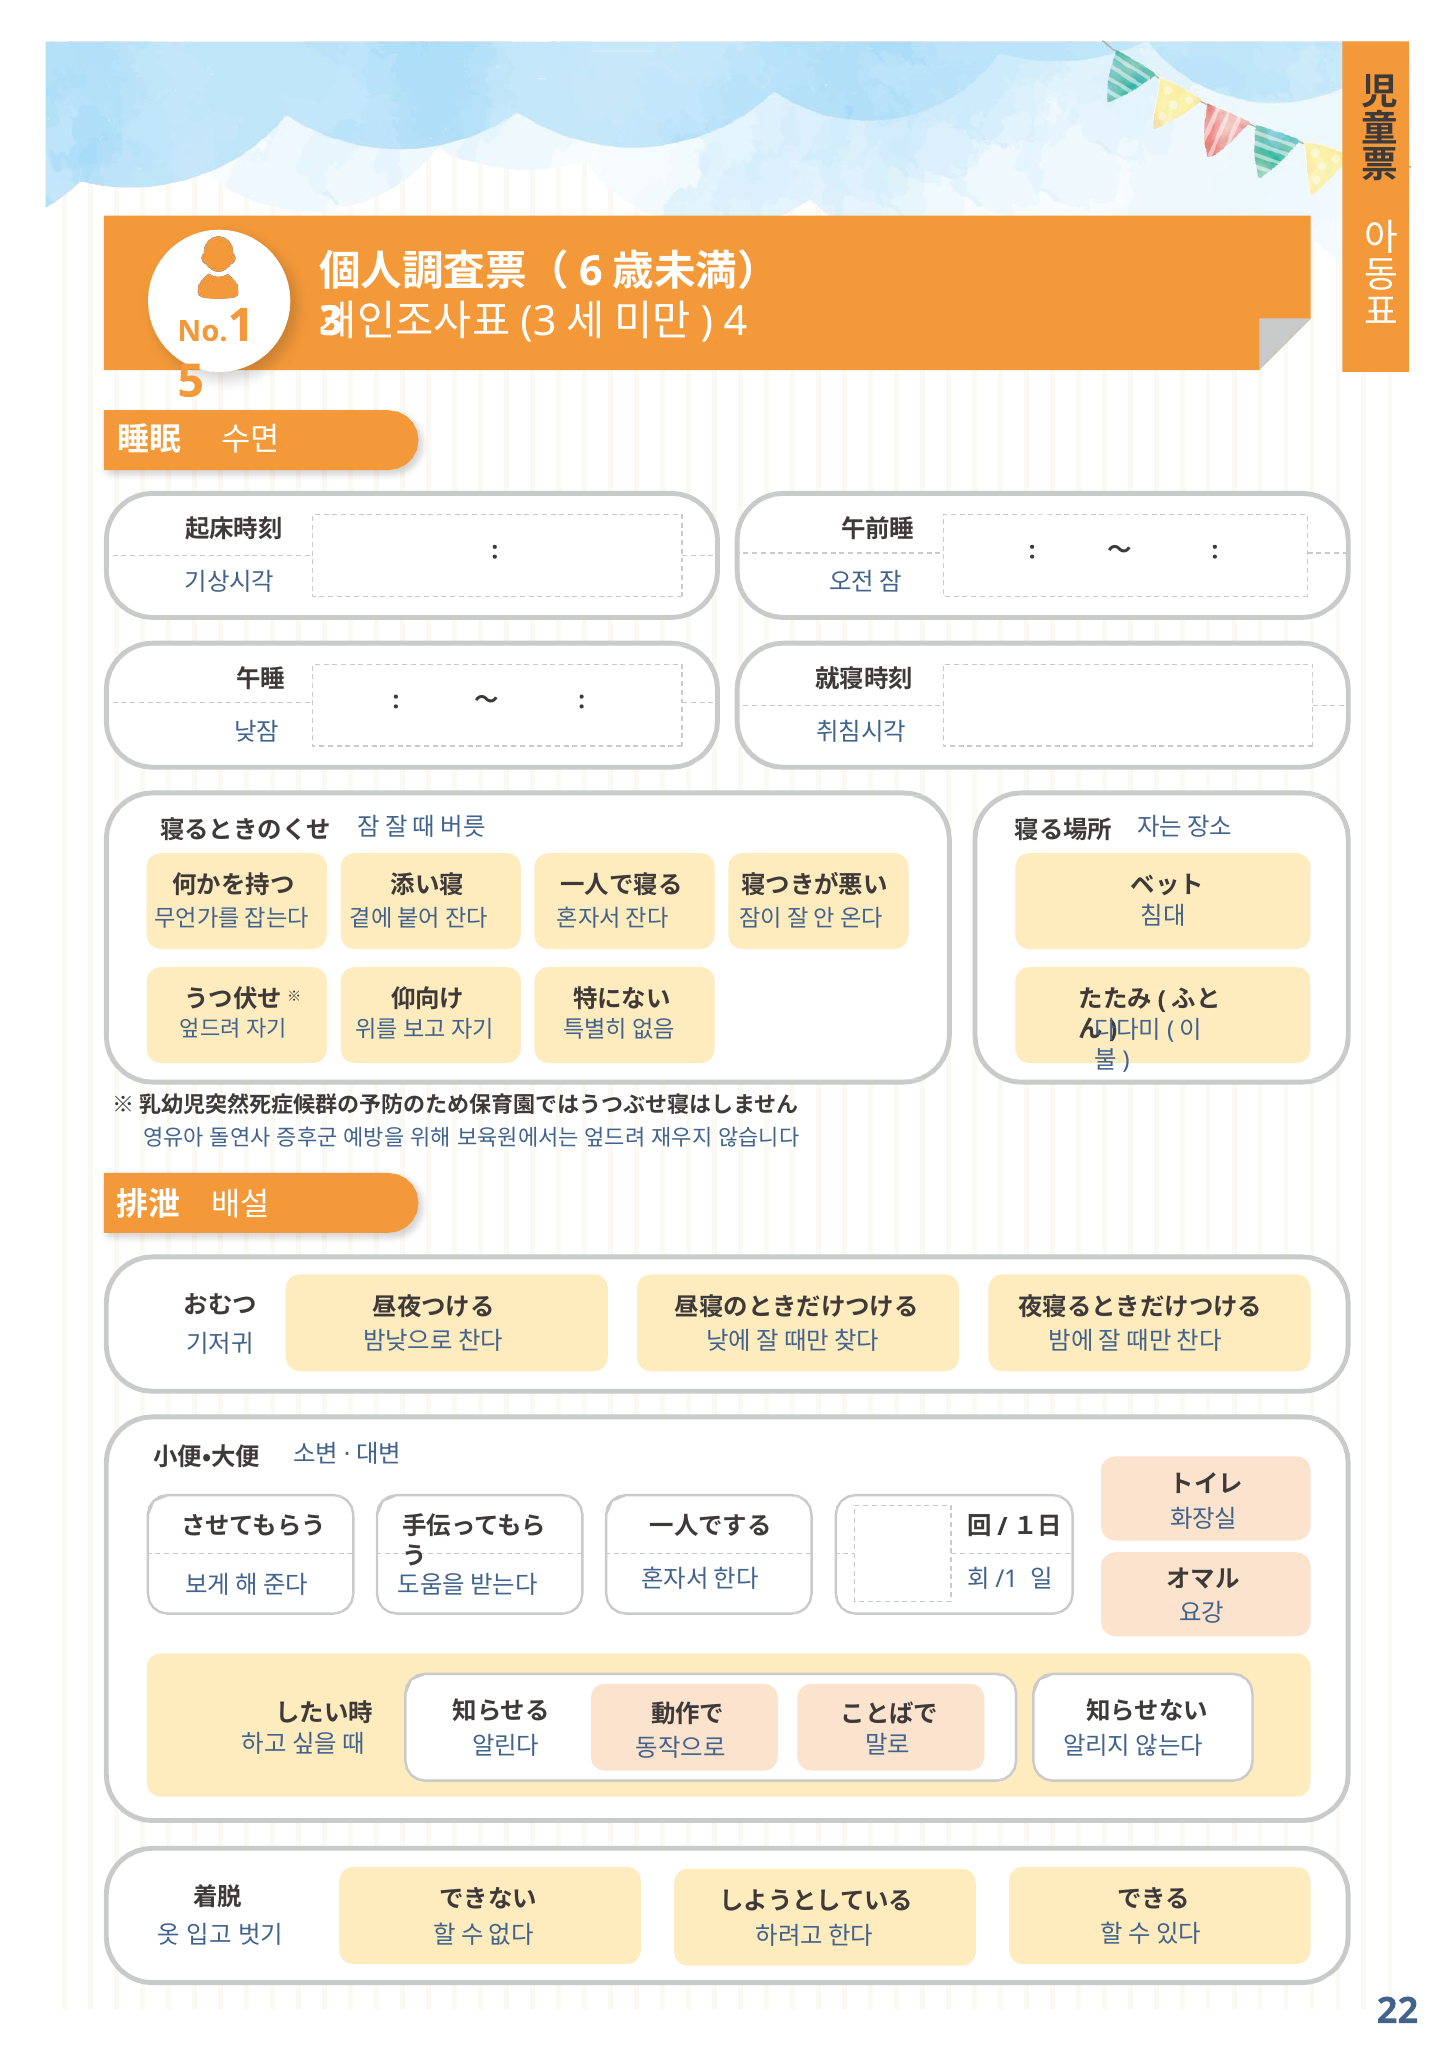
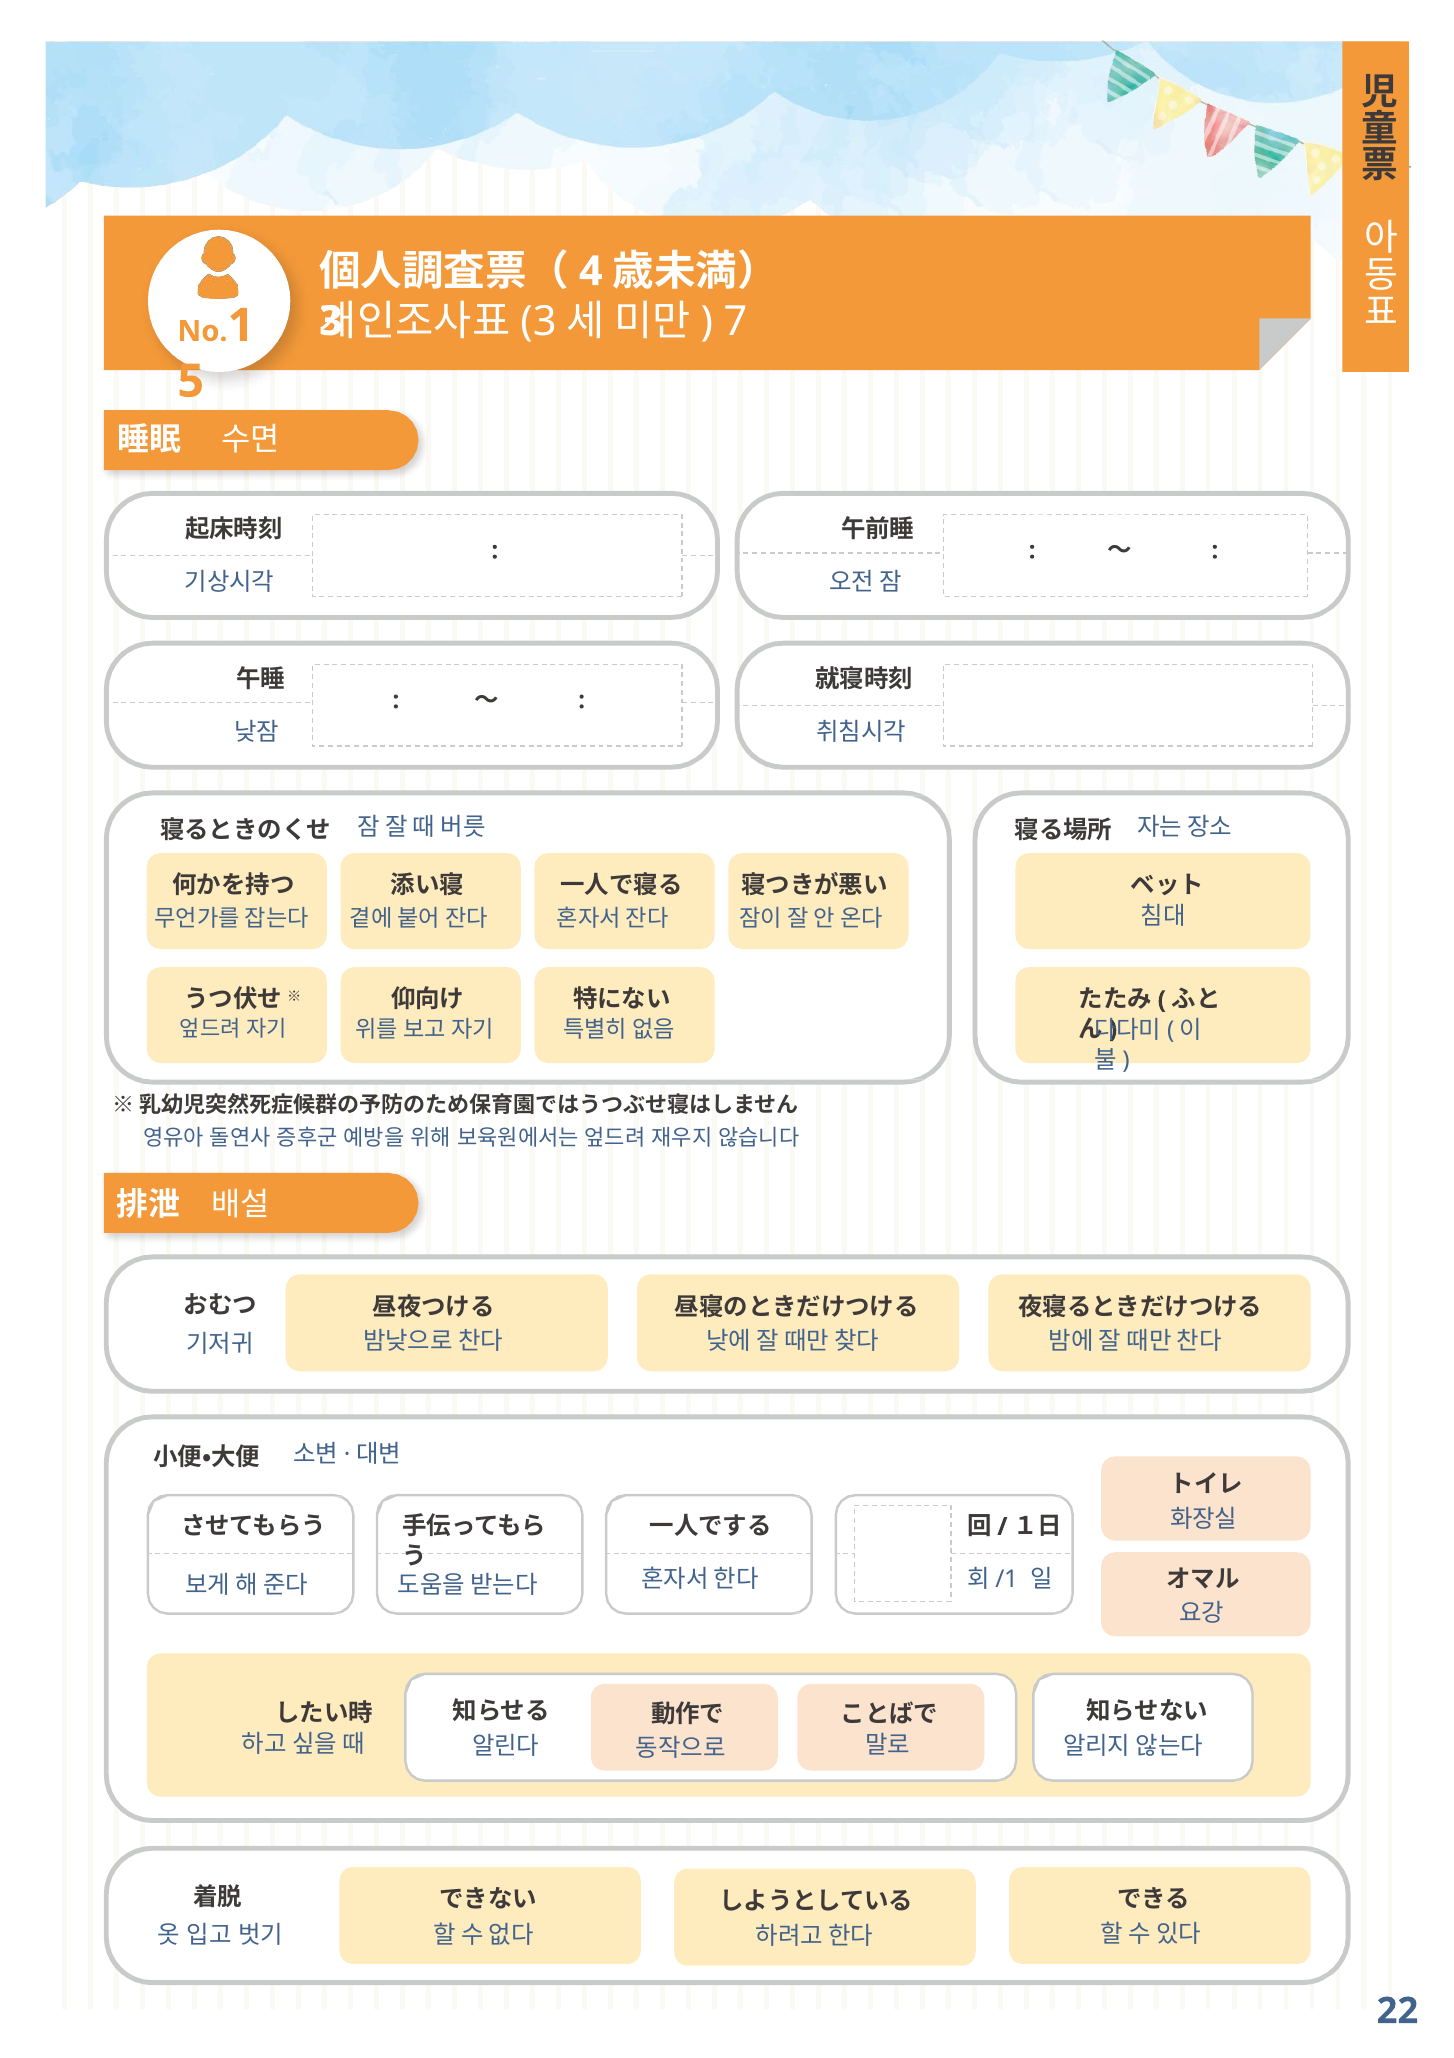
6: 6 -> 4 (591, 271)
4: 4 -> 7 (736, 322)
